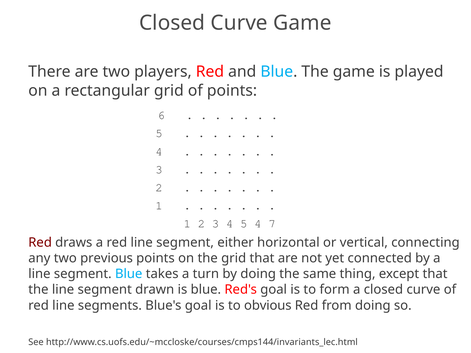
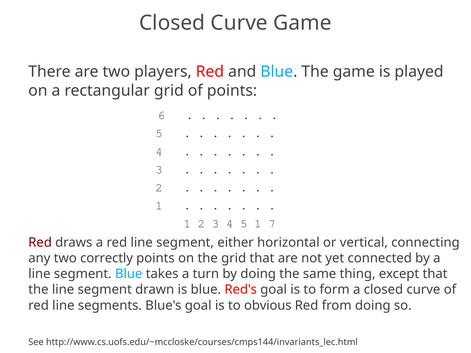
5 4: 4 -> 1 (258, 224)
previous: previous -> correctly (107, 258)
